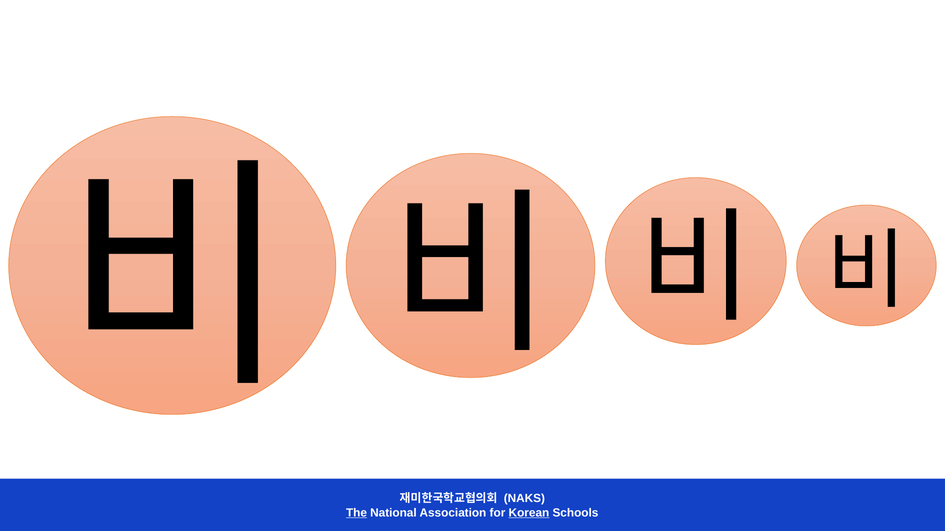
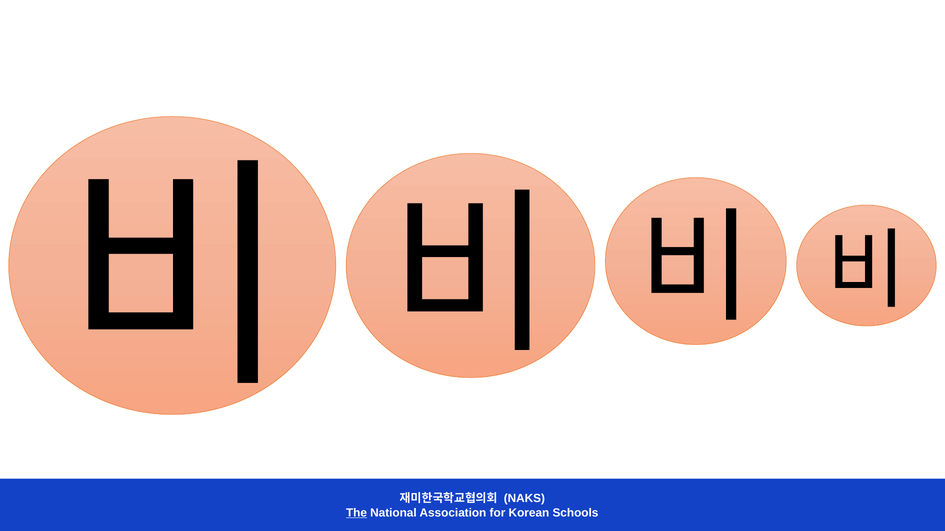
Korean underline: present -> none (529, 513)
